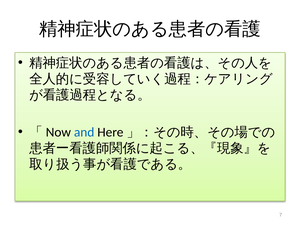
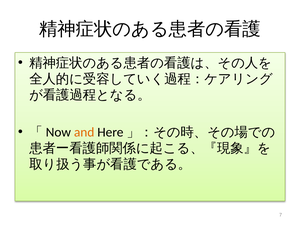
and colour: blue -> orange (84, 132)
